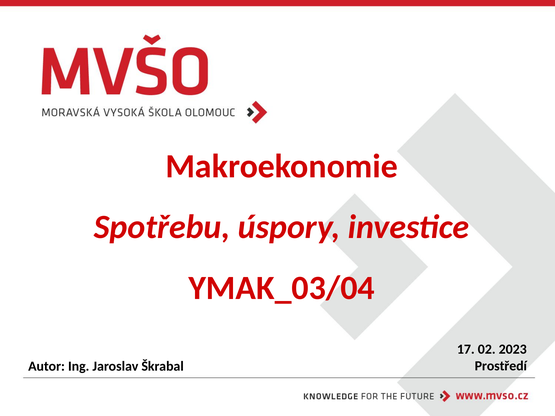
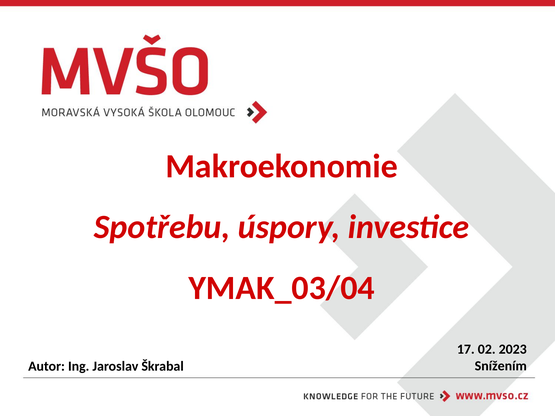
Prostředí: Prostředí -> Snížením (501, 366)
